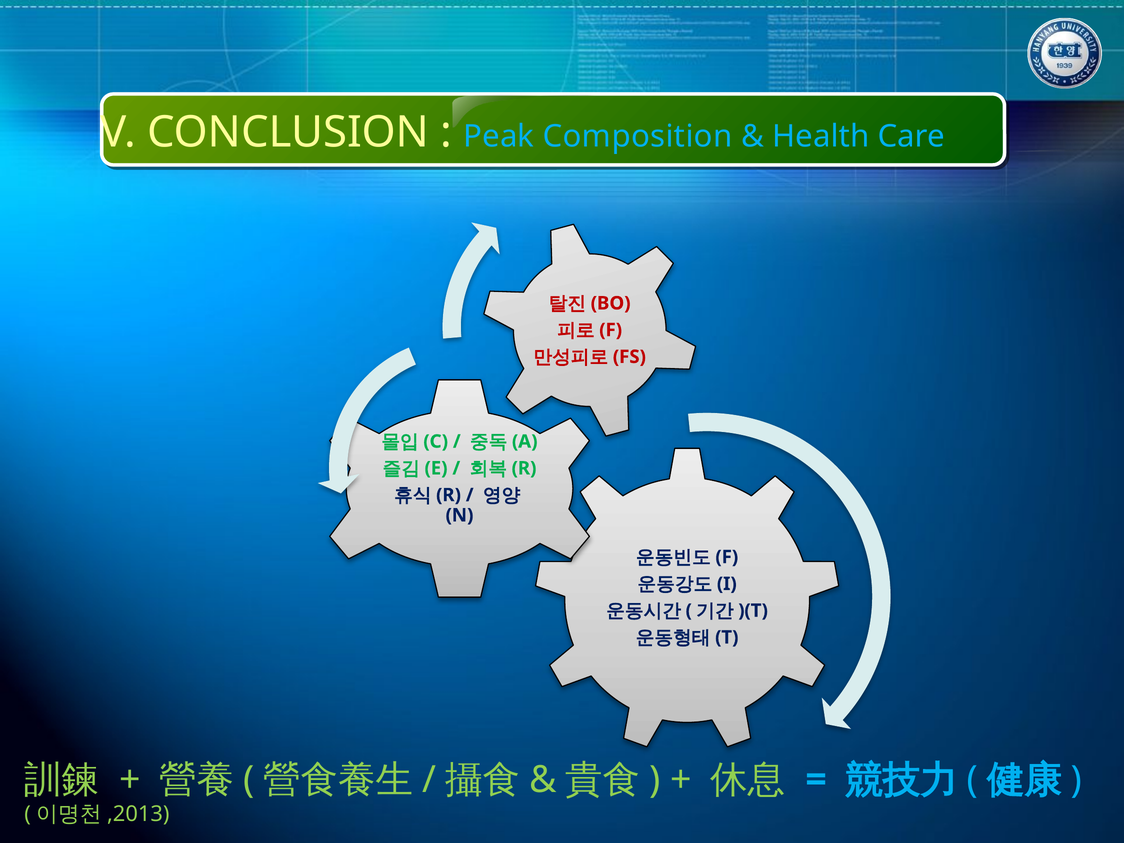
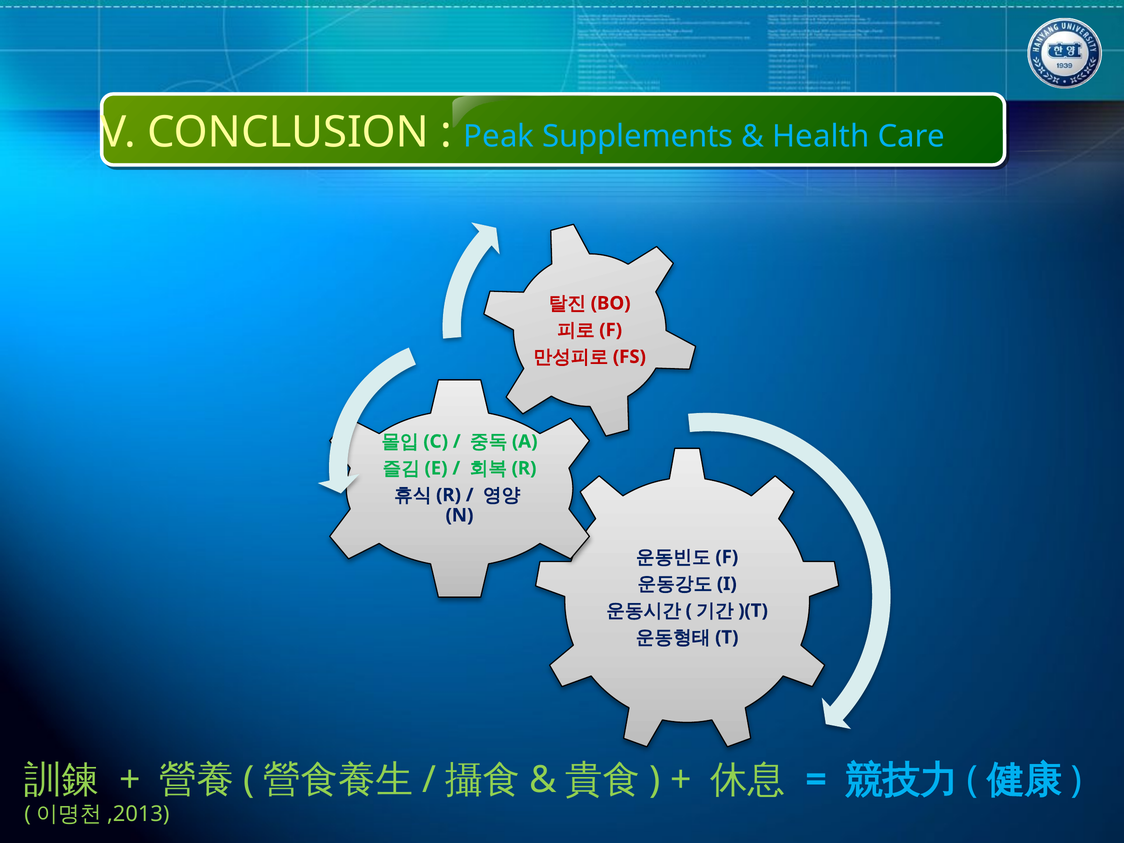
Composition: Composition -> Supplements (638, 136)
